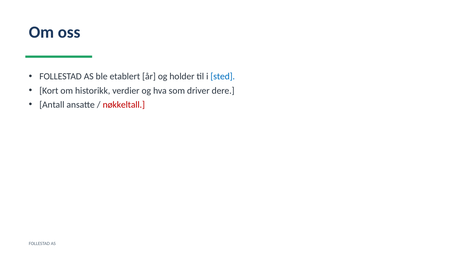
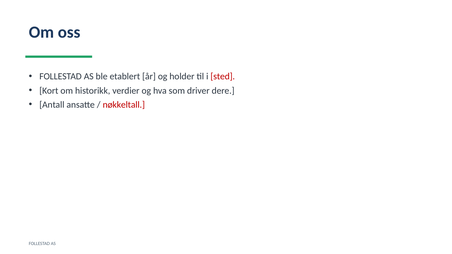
sted colour: blue -> red (223, 77)
